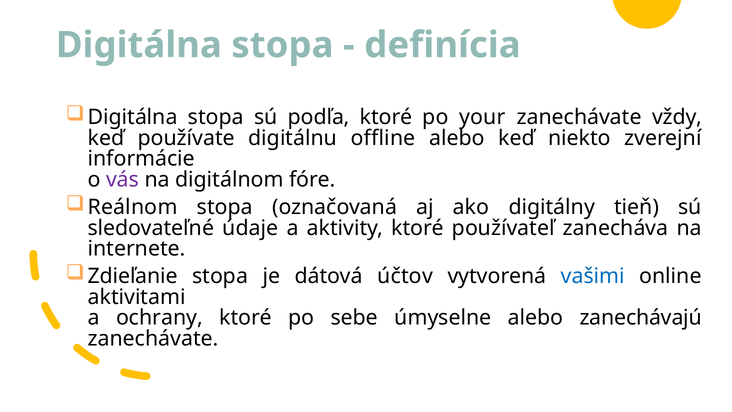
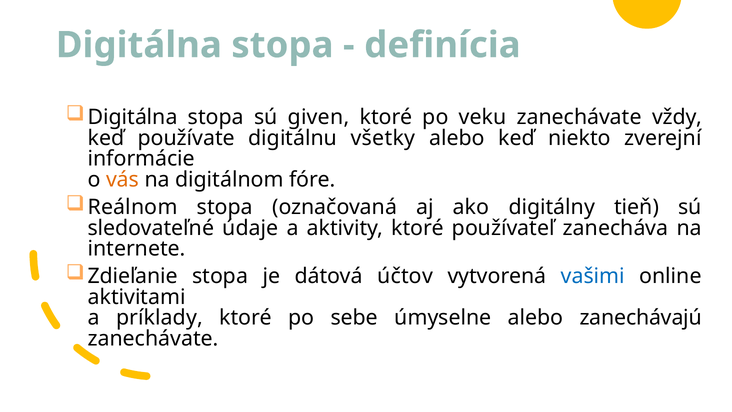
podľa: podľa -> given (319, 117)
your: your -> veku (483, 117)
offline: offline -> všetky (383, 138)
vás colour: purple -> orange (123, 179)
ochrany: ochrany -> príklady (159, 318)
